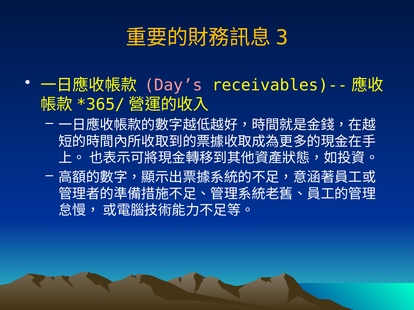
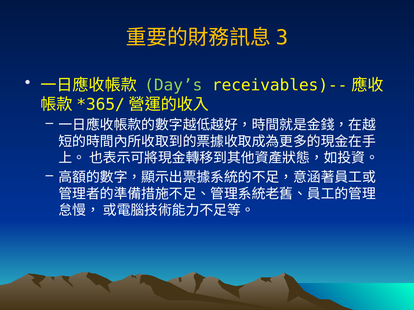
Day’s colour: pink -> light green (173, 85)
